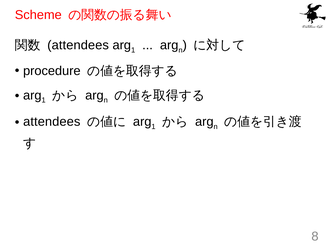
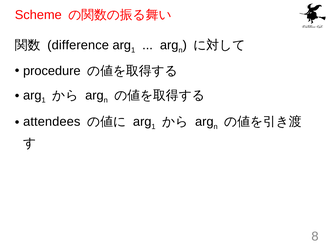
attendees: attendees -> difference (78, 45)
